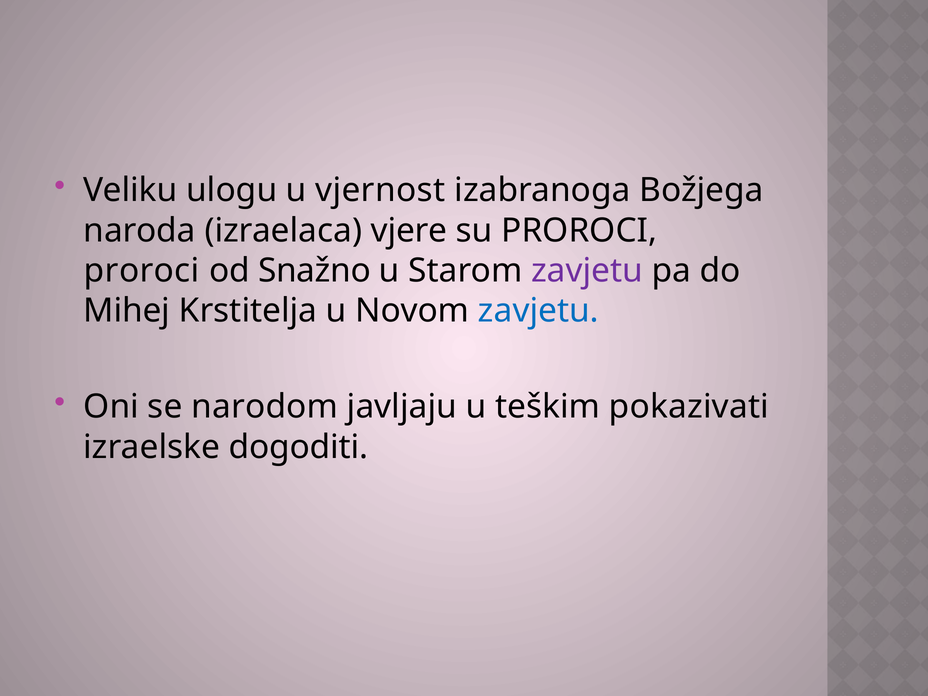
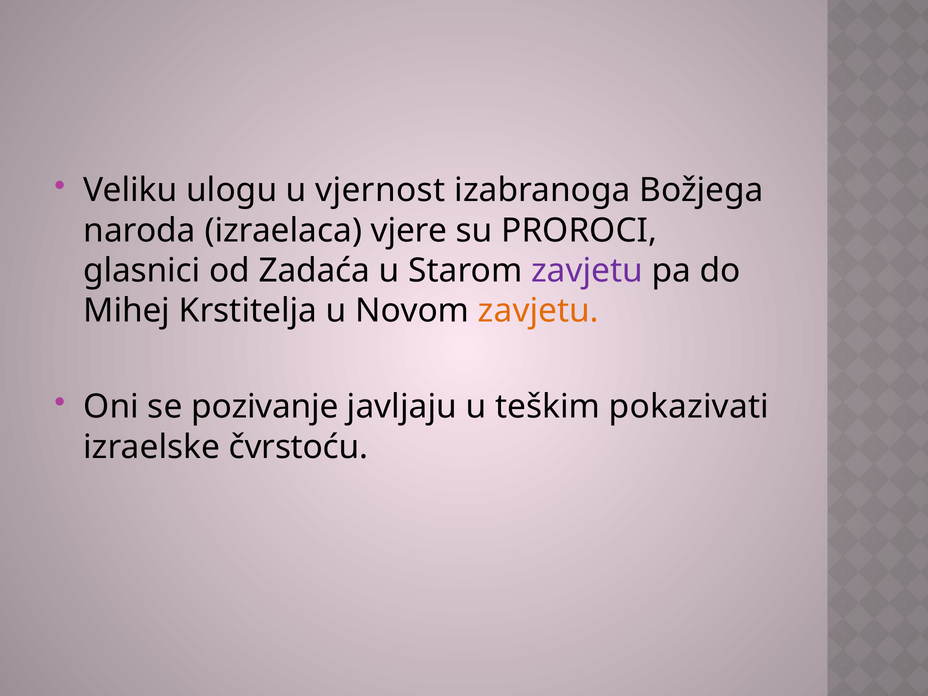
proroci: proroci -> glasnici (142, 271)
Snažno: Snažno -> Zadaća (314, 271)
zavjetu colour: blue -> orange (538, 311)
narodom: narodom -> pozivanje (265, 407)
dogoditi: dogoditi -> čvrstoću (298, 447)
